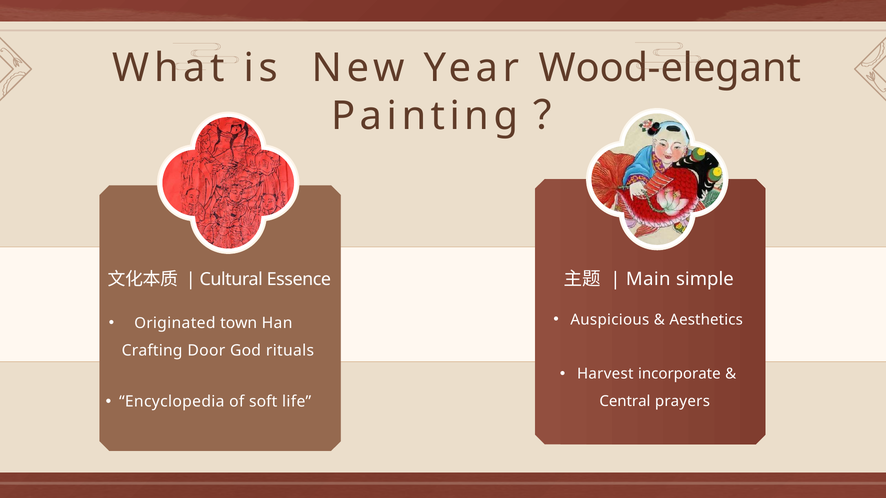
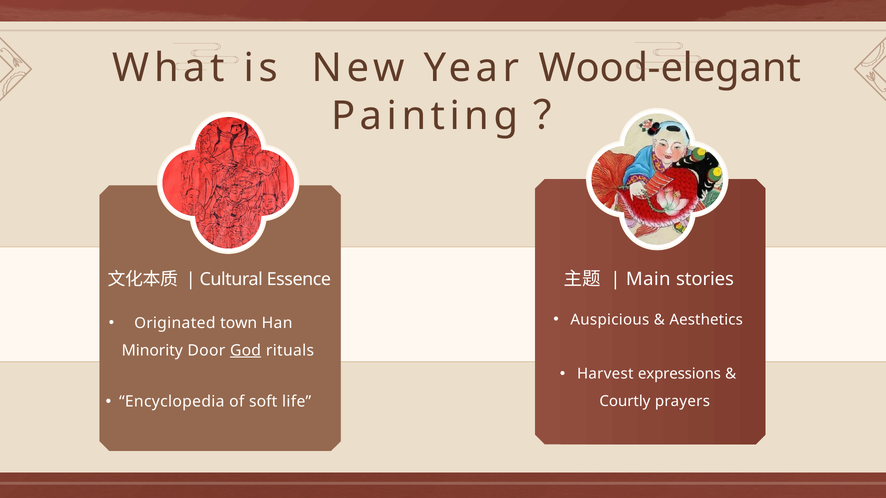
simple: simple -> stories (705, 279)
Crafting: Crafting -> Minority (152, 351)
God underline: none -> present (246, 351)
incorporate: incorporate -> expressions (679, 374)
Central: Central -> Courtly (625, 401)
